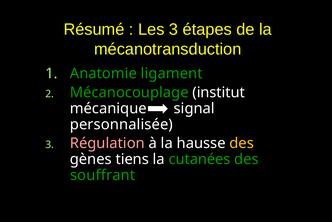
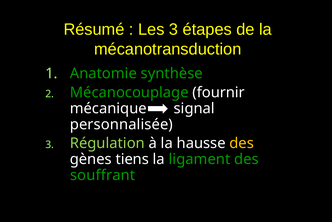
ligament: ligament -> synthèse (172, 73)
institut: institut -> fournir (219, 92)
Régulation colour: pink -> light green (107, 143)
cutanées: cutanées -> ligament (199, 159)
